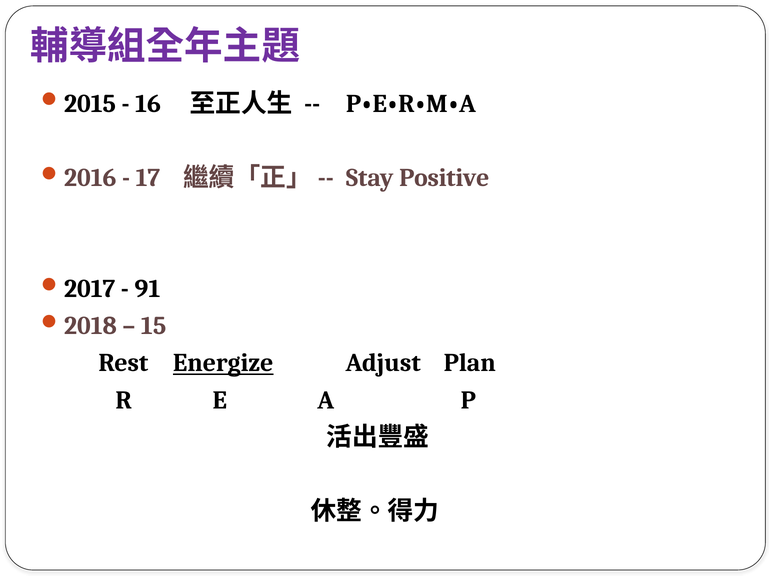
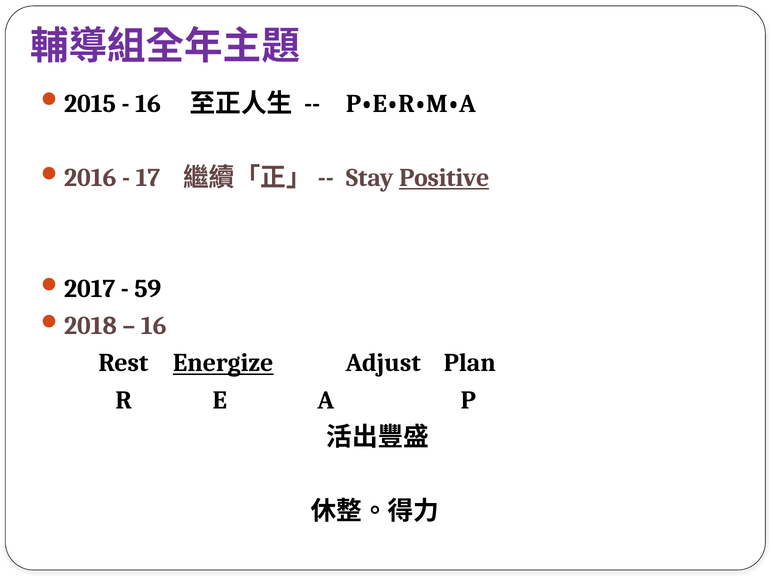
Positive underline: none -> present (444, 178)
91: 91 -> 59 (148, 289)
15: 15 -> 16 (154, 326)
